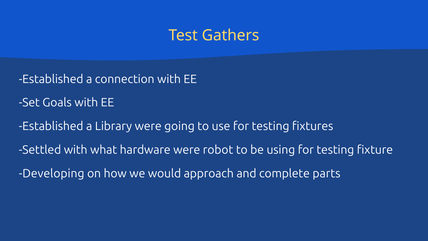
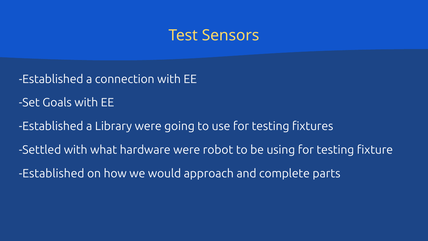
Gathers: Gathers -> Sensors (231, 35)
Developing: Developing -> Established (52, 173)
